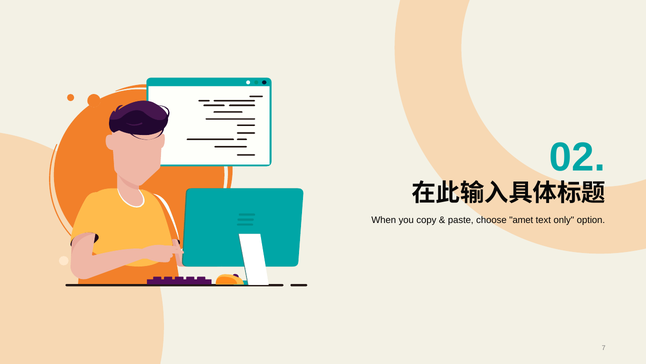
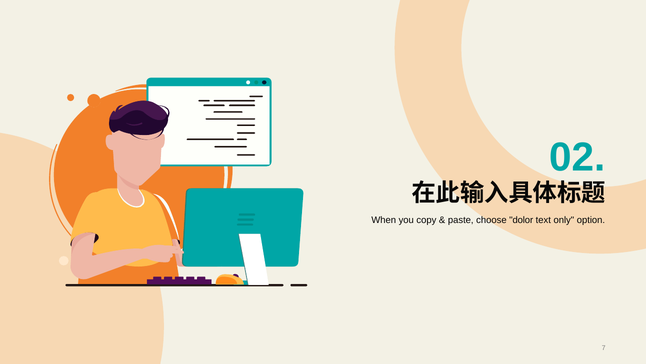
amet: amet -> dolor (521, 220)
